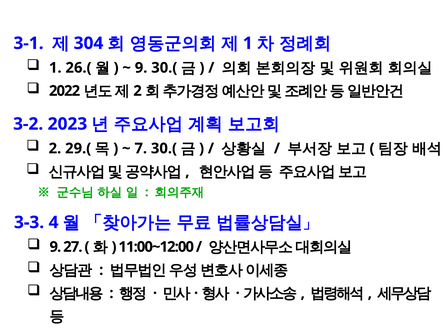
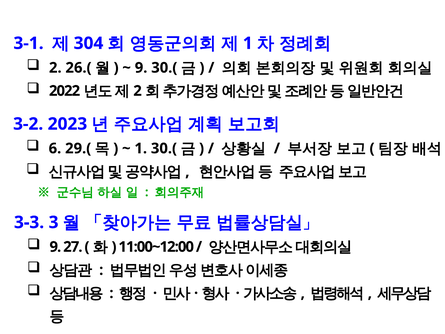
1: 1 -> 2 (55, 68)
2: 2 -> 6 (55, 148)
7: 7 -> 1 (141, 148)
4: 4 -> 3 (54, 222)
